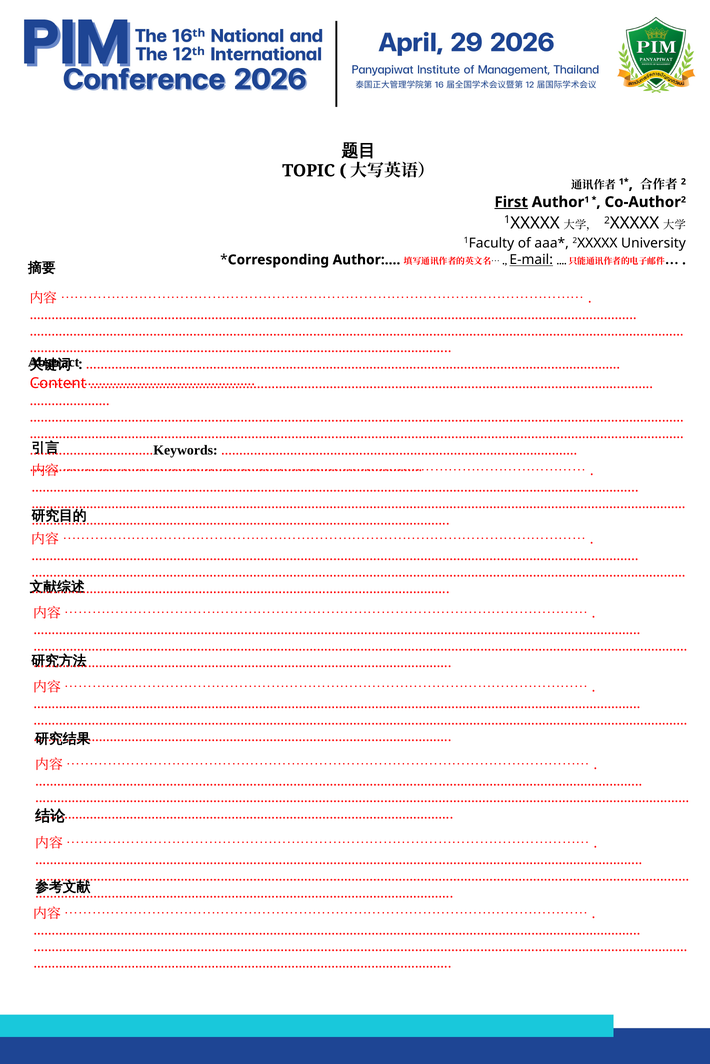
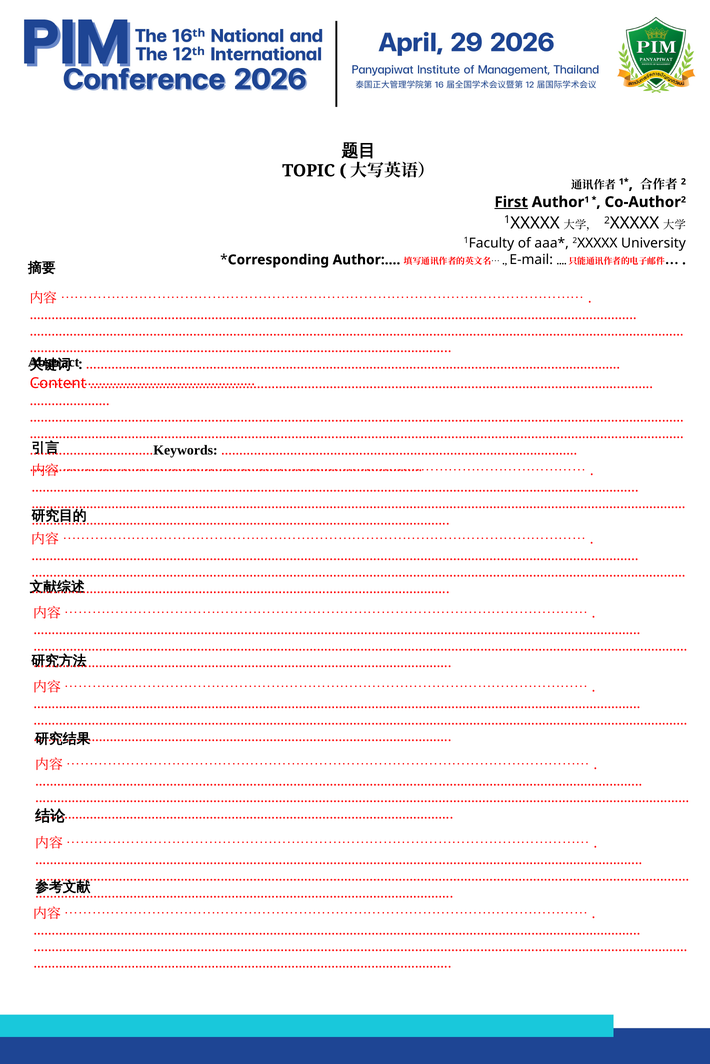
E-mail underline: present -> none (531, 260)
